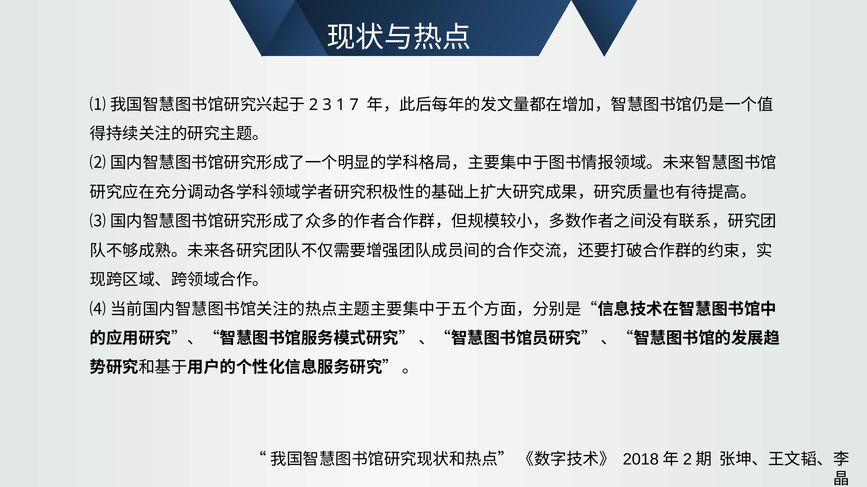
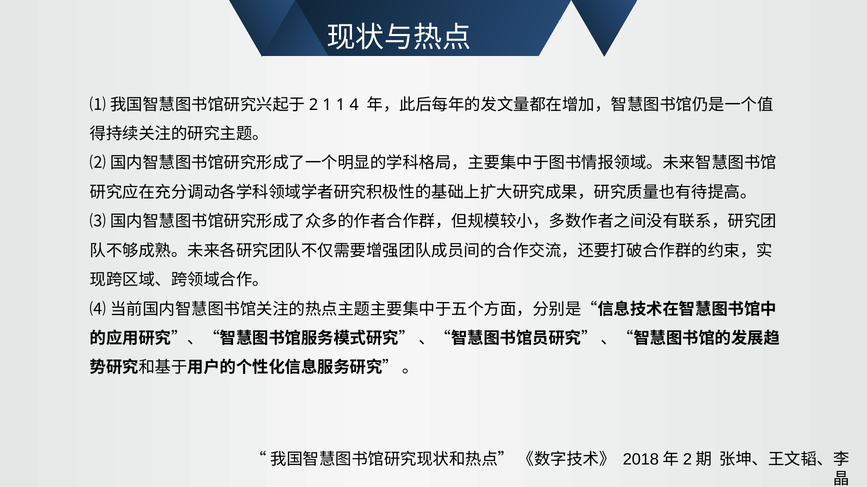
3: 3 -> 1 (327, 105)
7: 7 -> 4 (354, 105)
